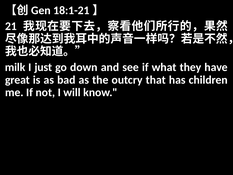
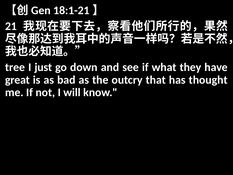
milk: milk -> tree (15, 67)
children: children -> thought (208, 80)
